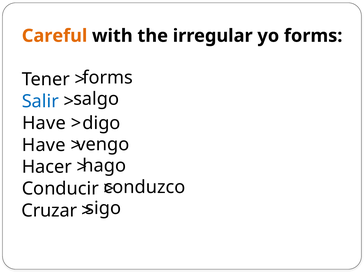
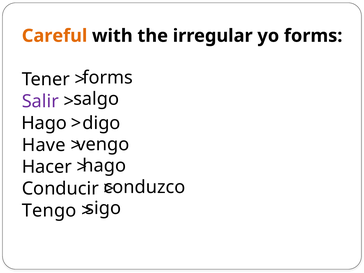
Salir colour: blue -> purple (40, 101)
Have: Have -> Hago (44, 123)
Cruzar: Cruzar -> Tengo (49, 211)
